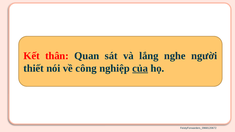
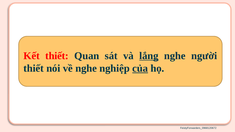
Kết thân: thân -> thiết (57, 56)
lắng underline: none -> present (149, 56)
về công: công -> nghe (86, 68)
